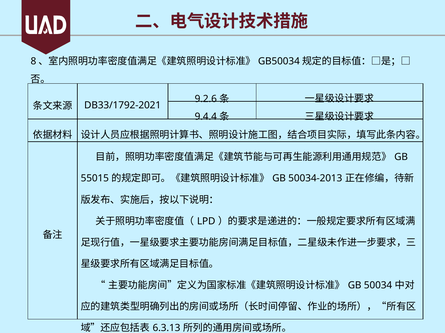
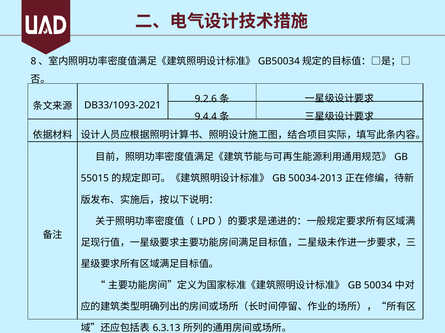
DB33/1792-2021: DB33/1792-2021 -> DB33/1093-2021 (123, 105)
